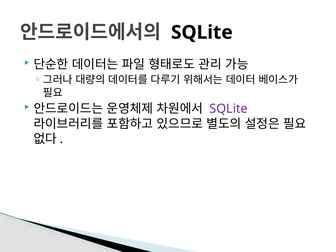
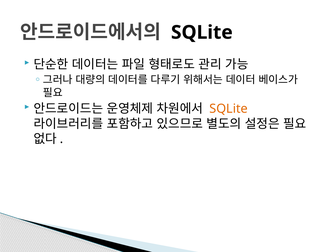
SQLite colour: purple -> orange (229, 109)
